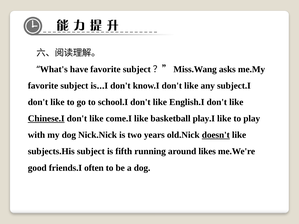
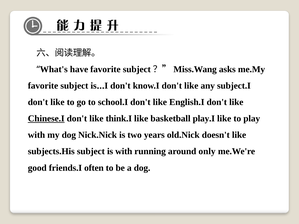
come.I: come.I -> think.I (119, 119)
doesn't underline: present -> none (216, 135)
is fifth: fifth -> with (124, 152)
likes: likes -> only (207, 152)
